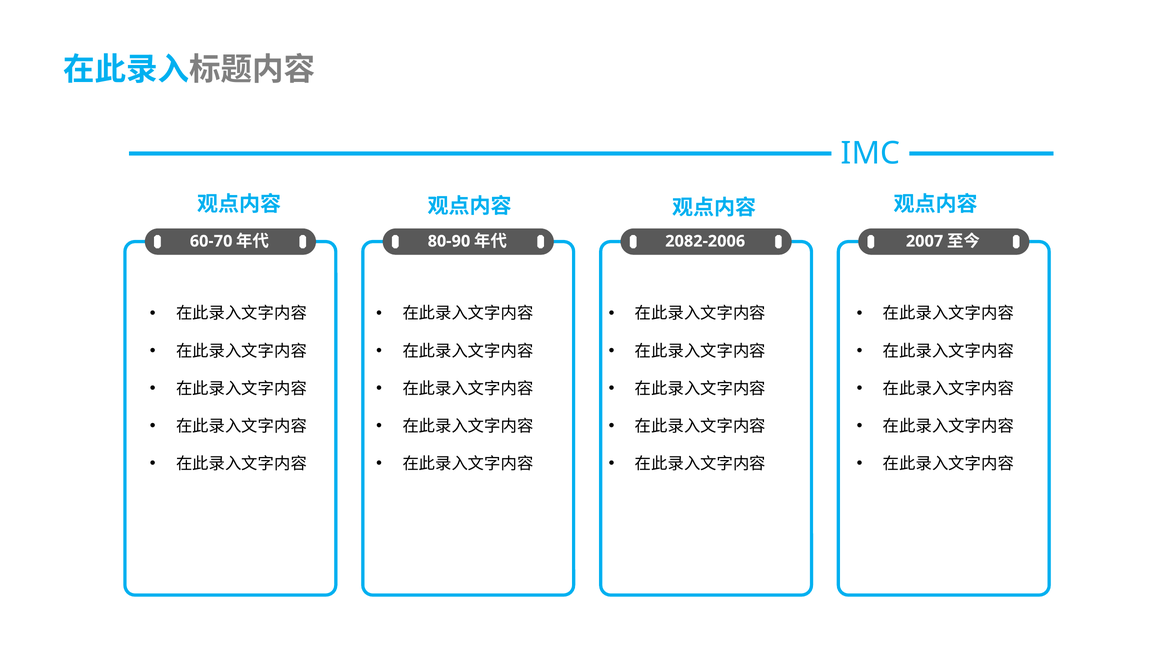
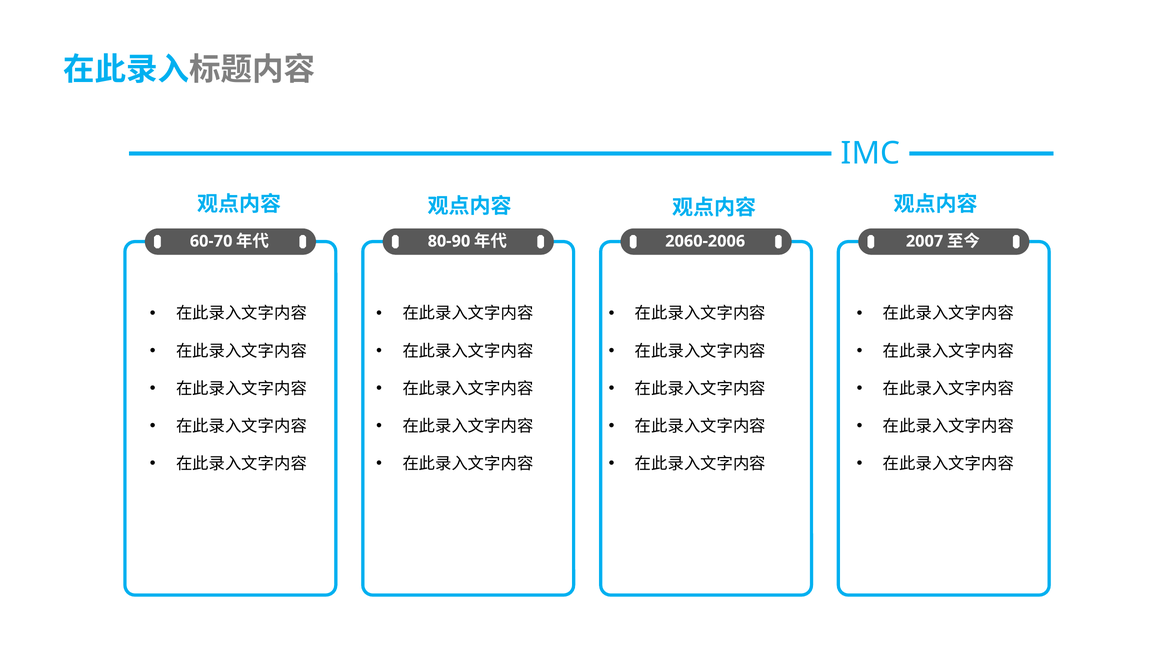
2082-2006: 2082-2006 -> 2060-2006 (705, 241)
